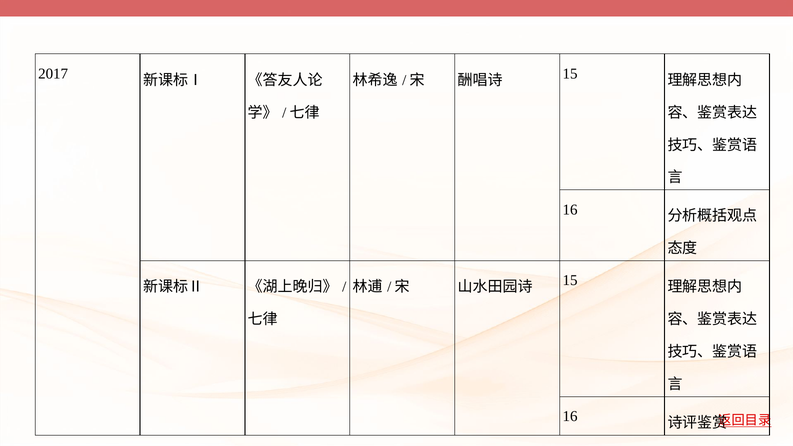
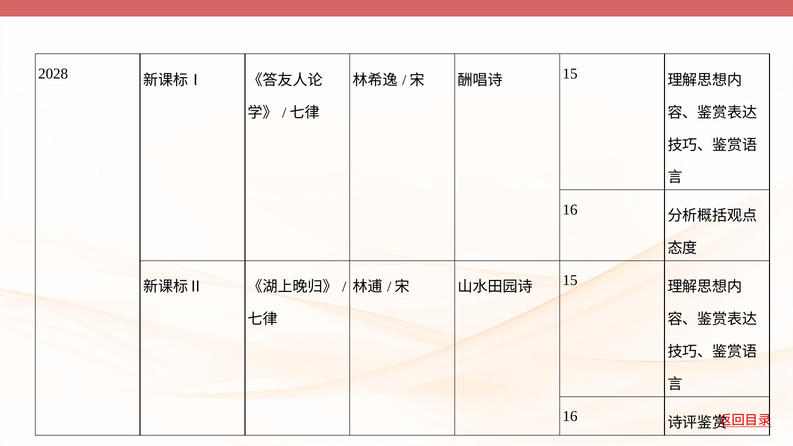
2017: 2017 -> 2028 (53, 74)
